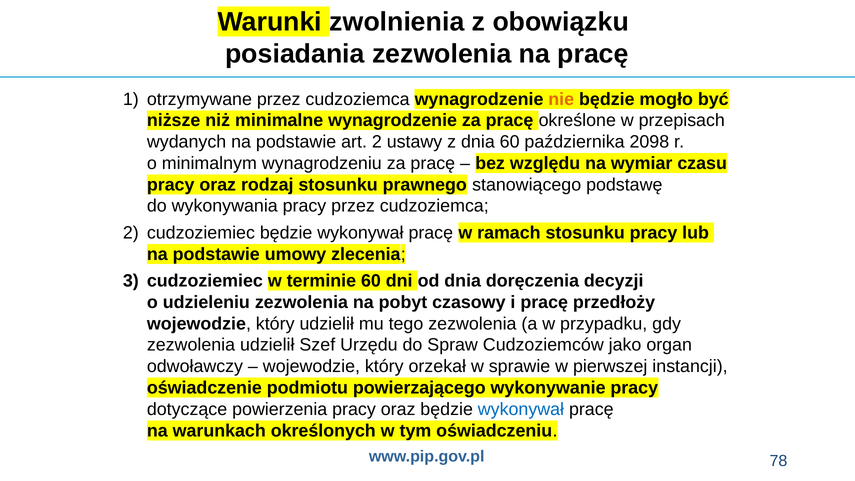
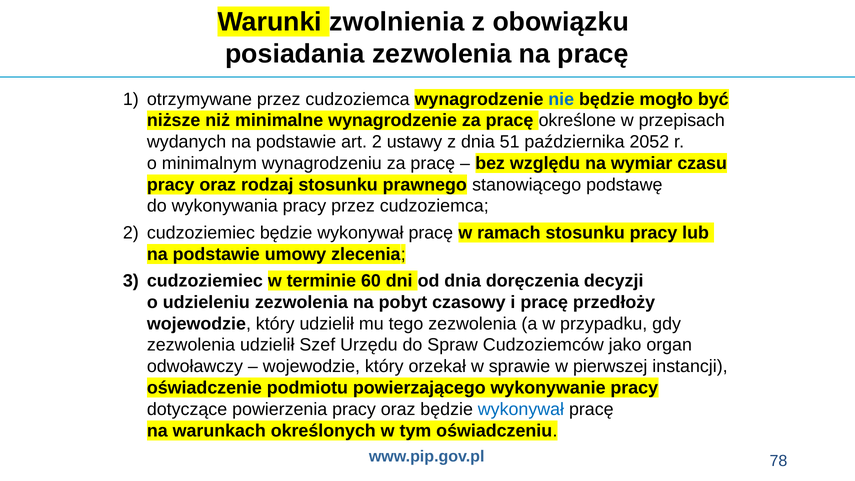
nie colour: orange -> blue (561, 99)
dnia 60: 60 -> 51 (510, 142)
2098: 2098 -> 2052 (649, 142)
